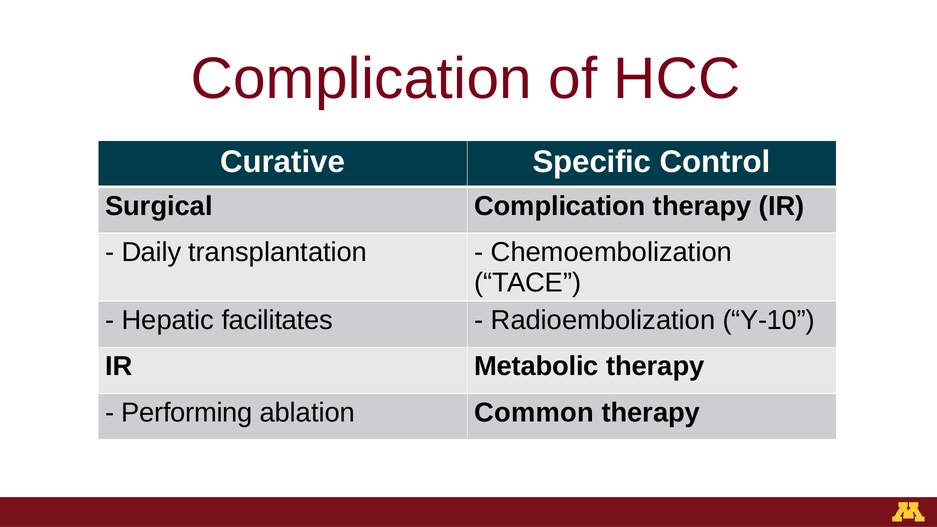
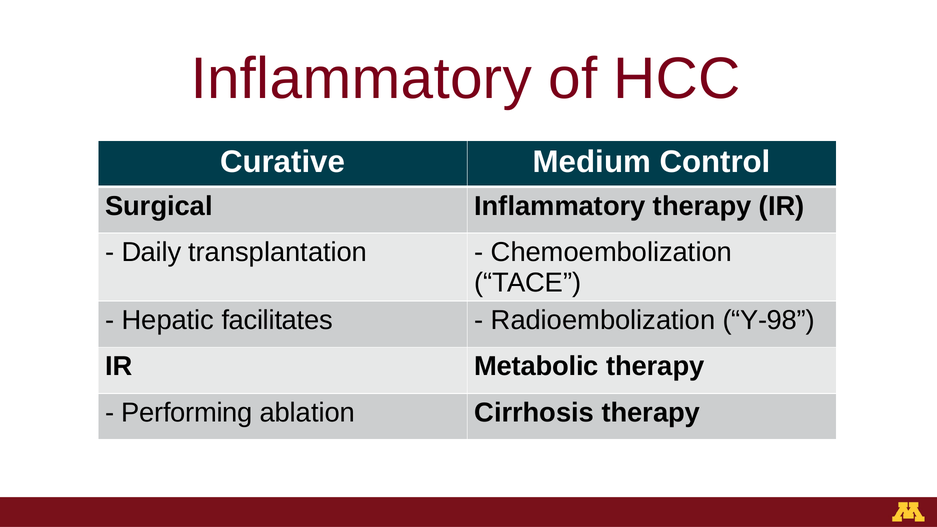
Complication: Complication -> Inflammatory (361, 79)
Specific: Specific -> Medium (592, 162)
Surgical Complication: Complication -> Inflammatory (560, 206)
Y-10: Y-10 -> Y-98 (769, 320)
Common: Common -> Cirrhosis (534, 413)
